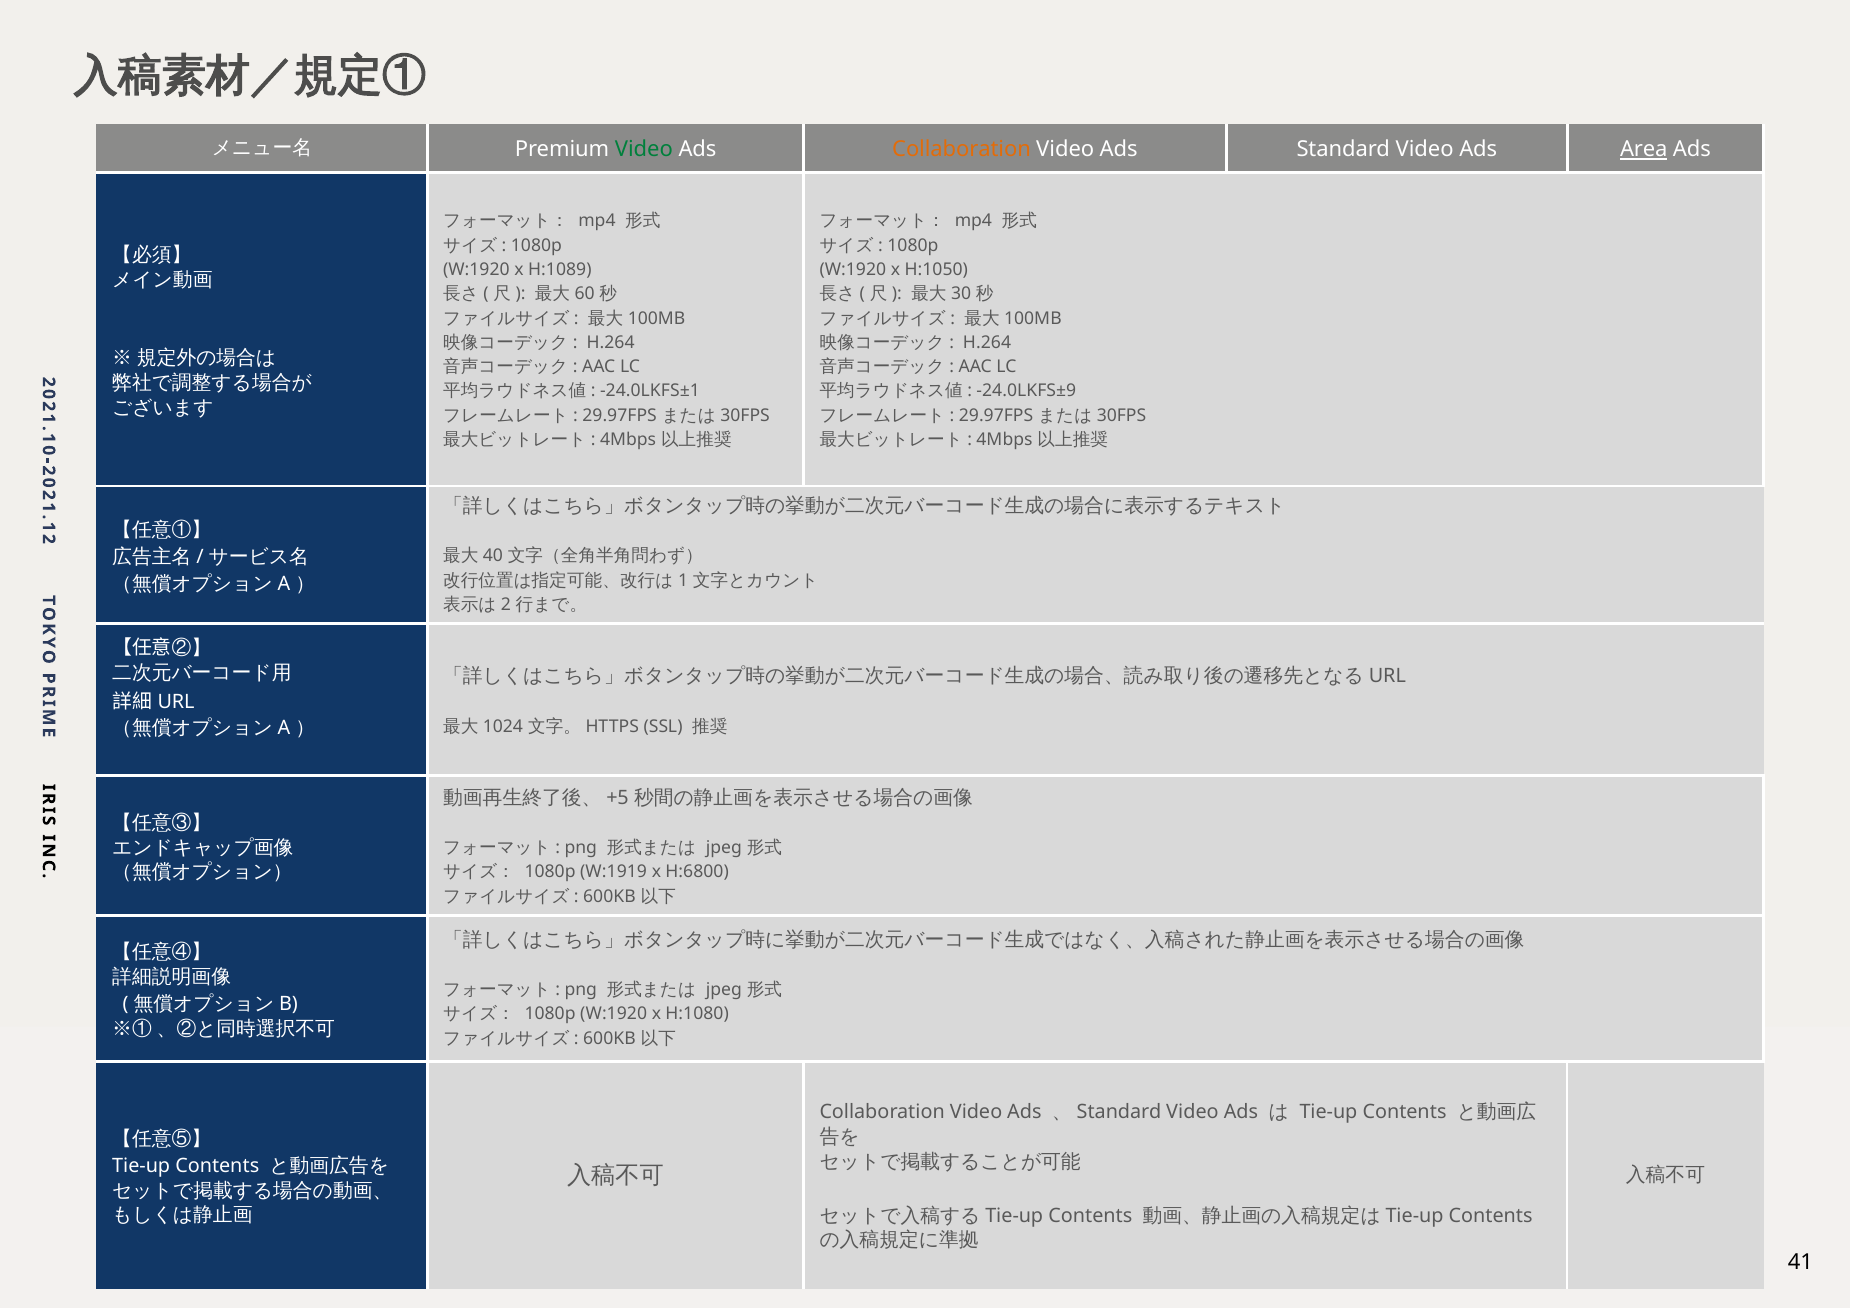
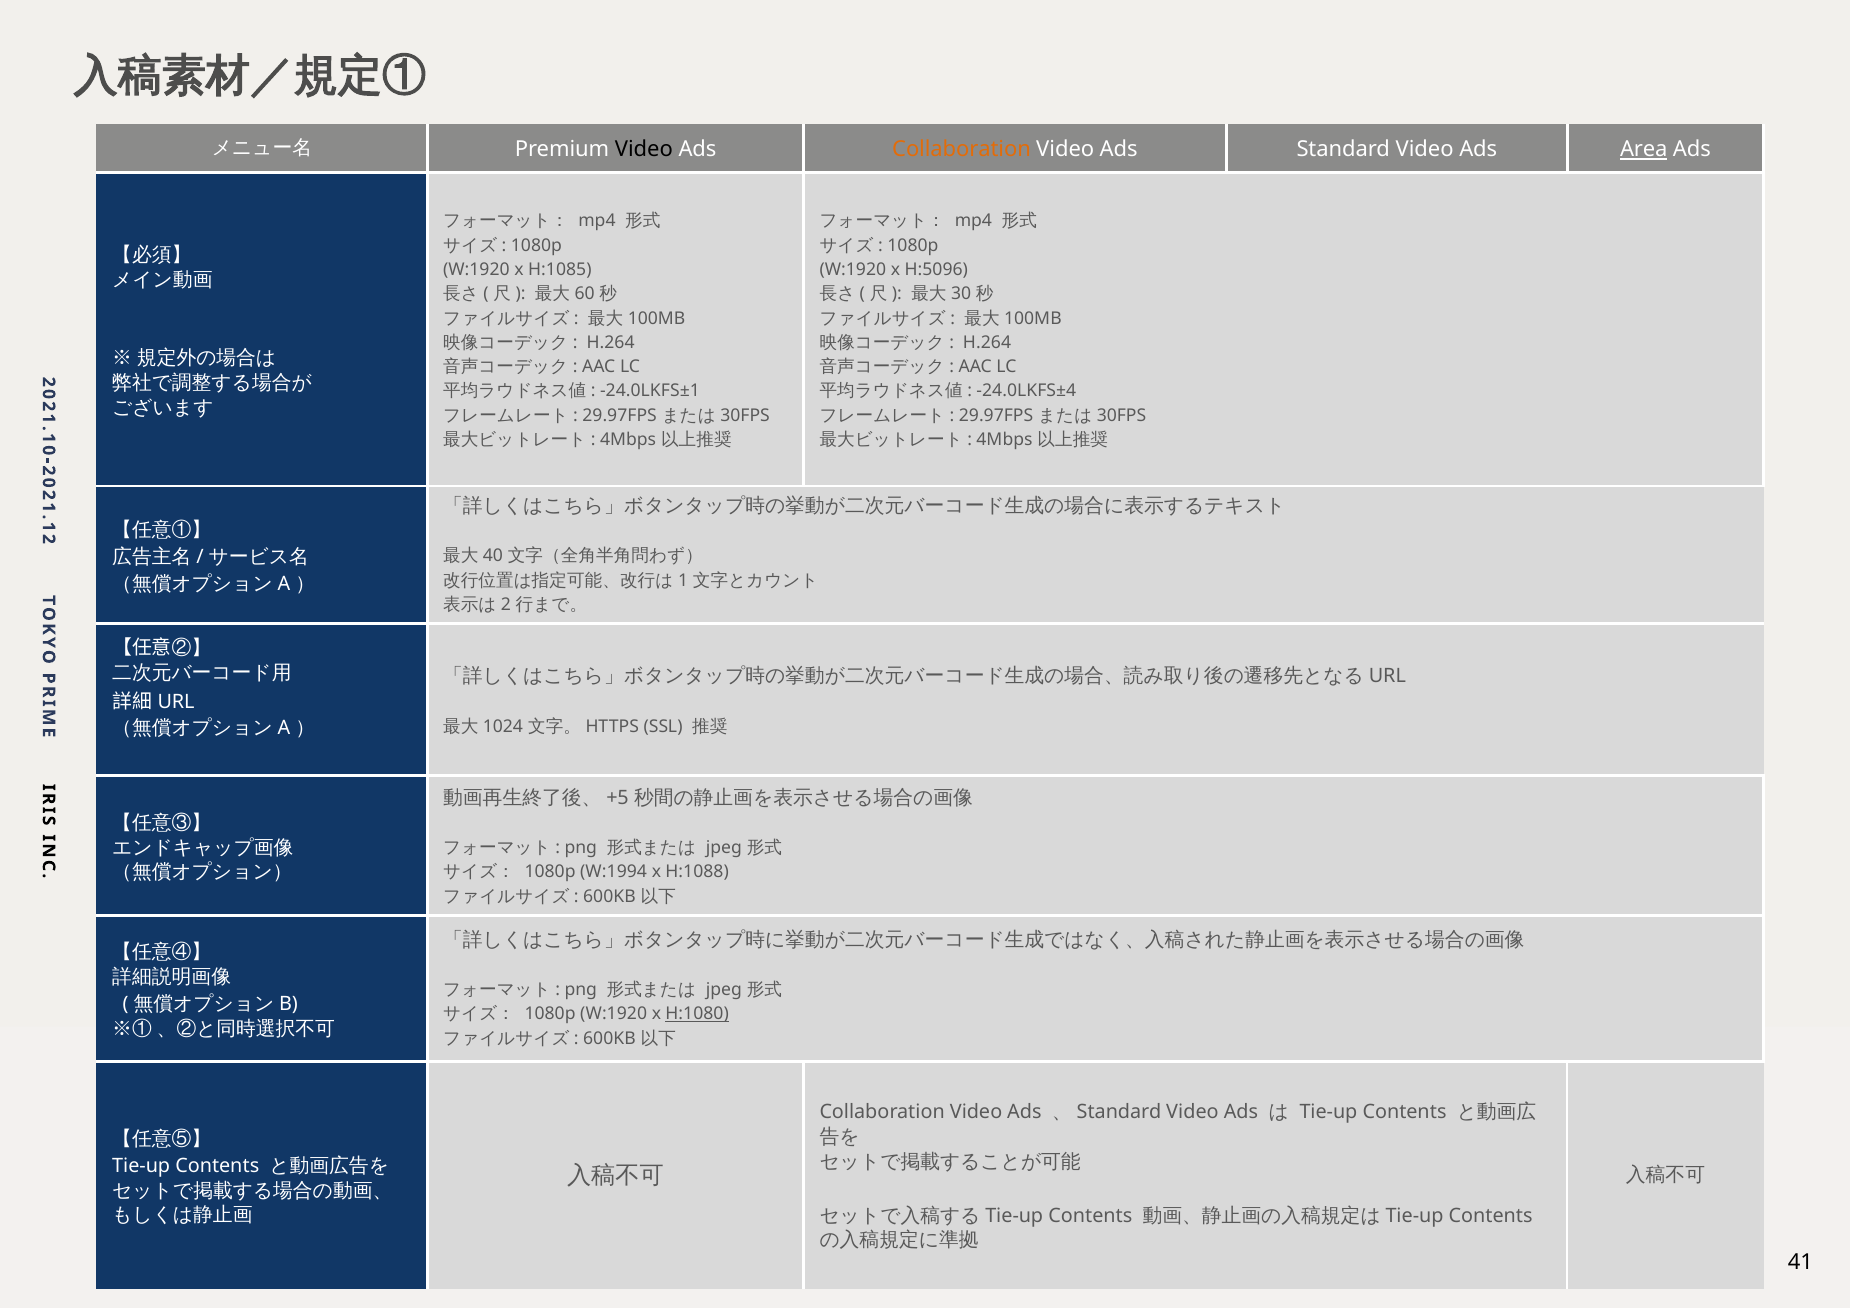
Video colour: green -> black (644, 149)
H:1089: H:1089 -> H:1085 (560, 270)
H:1050: H:1050 -> H:5096 (936, 270)
-24.0LKFS±9: -24.0LKFS±9 -> -24.0LKFS±4 (1026, 391)
W:1919: W:1919 -> W:1994 (614, 872)
H:6800: H:6800 -> H:1088 (697, 872)
H:1080 underline: none -> present (697, 1014)
